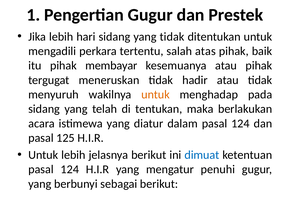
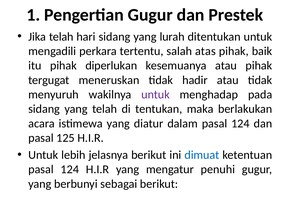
Jika lebih: lebih -> telah (61, 37)
yang tidak: tidak -> lurah (172, 37)
membayar: membayar -> diperlukan (111, 66)
untuk colour: orange -> purple (156, 95)
